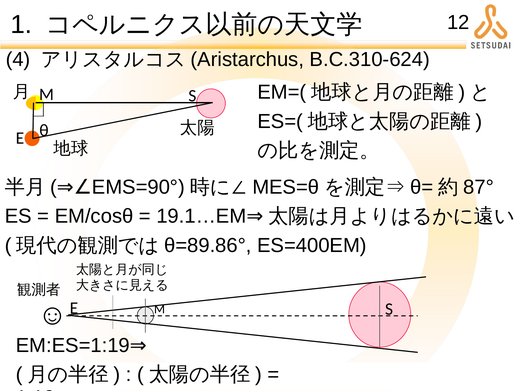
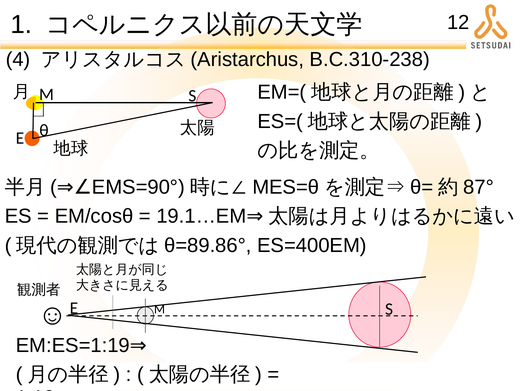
B.C.310-624: B.C.310-624 -> B.C.310-238 (370, 60)
